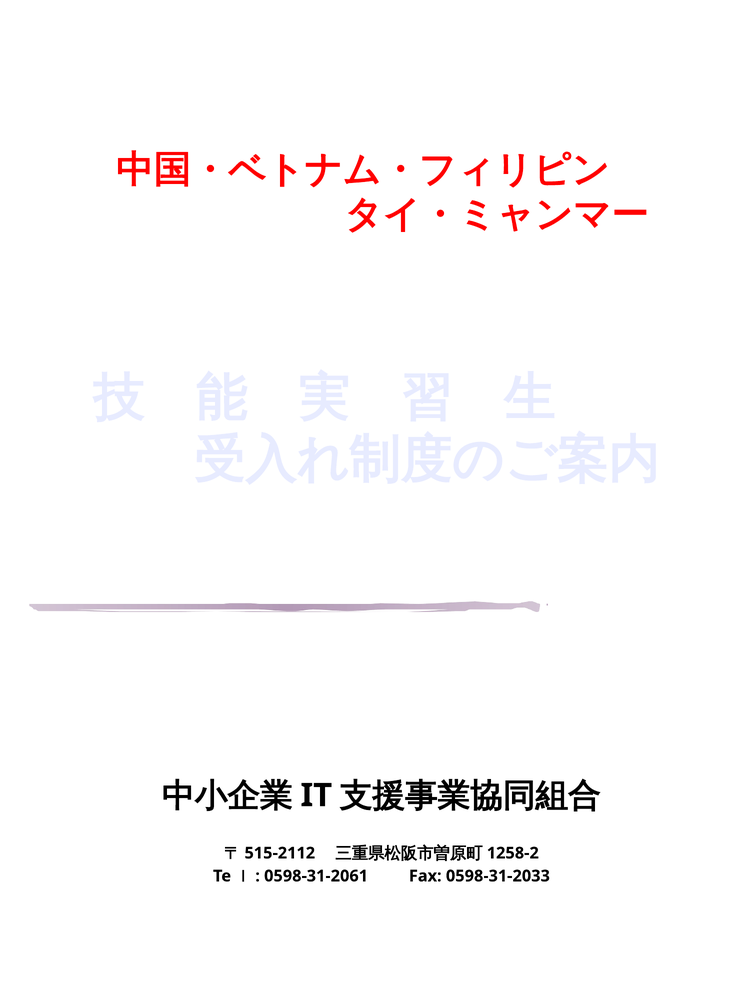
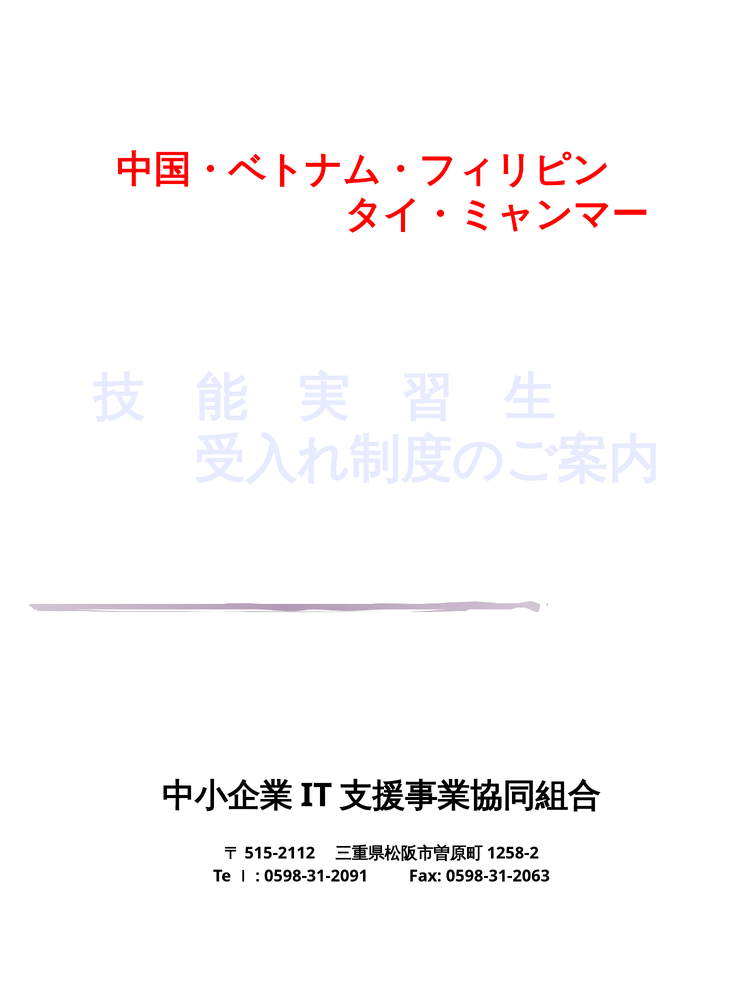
0598-31-2061: 0598-31-2061 -> 0598-31-2091 (316, 876)
0598-31-2033: 0598-31-2033 -> 0598-31-2063 (498, 876)
